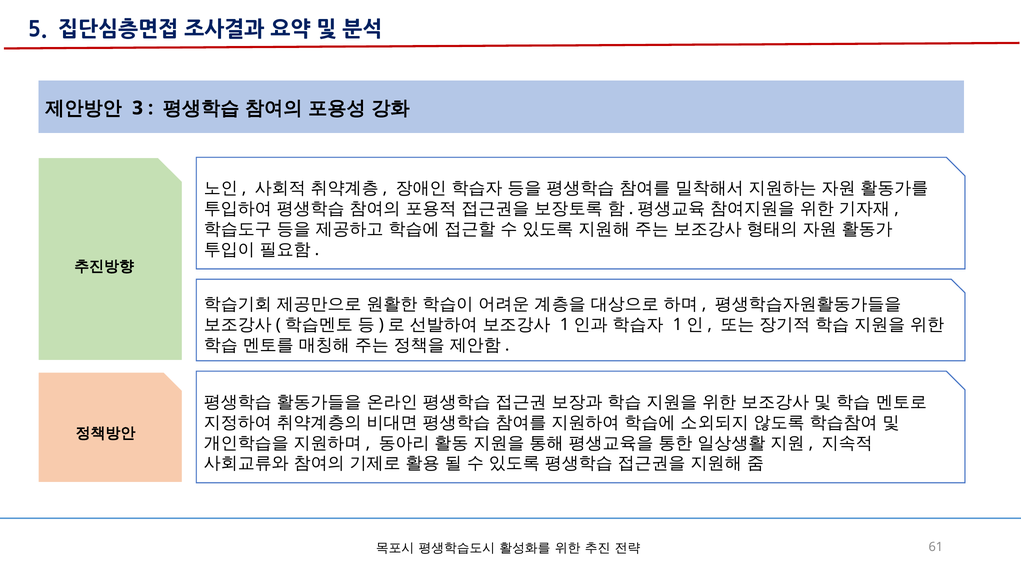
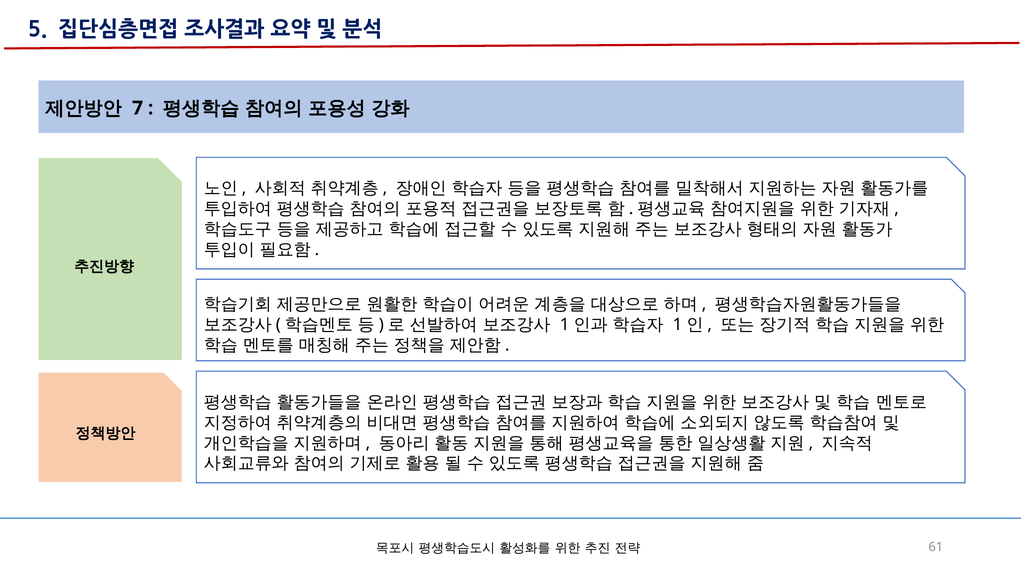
3: 3 -> 7 (138, 108)
